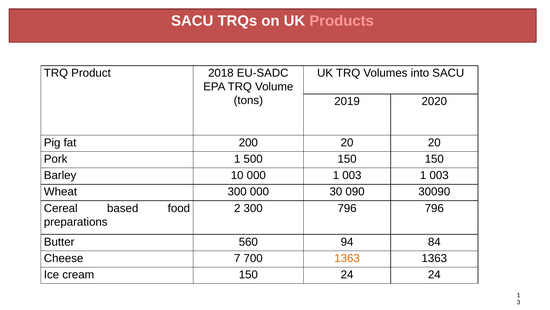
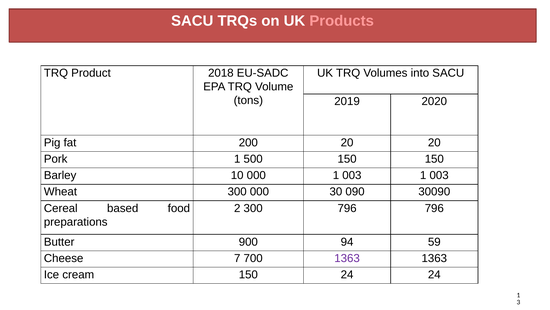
560: 560 -> 900 (248, 241)
84: 84 -> 59 (434, 241)
1363 colour: orange -> purple (347, 258)
